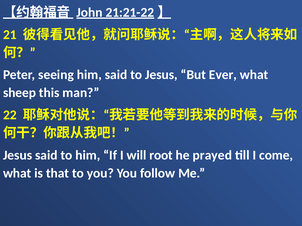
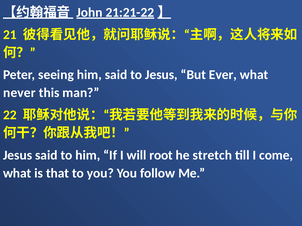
sheep: sheep -> never (19, 93)
prayed: prayed -> stretch (212, 155)
